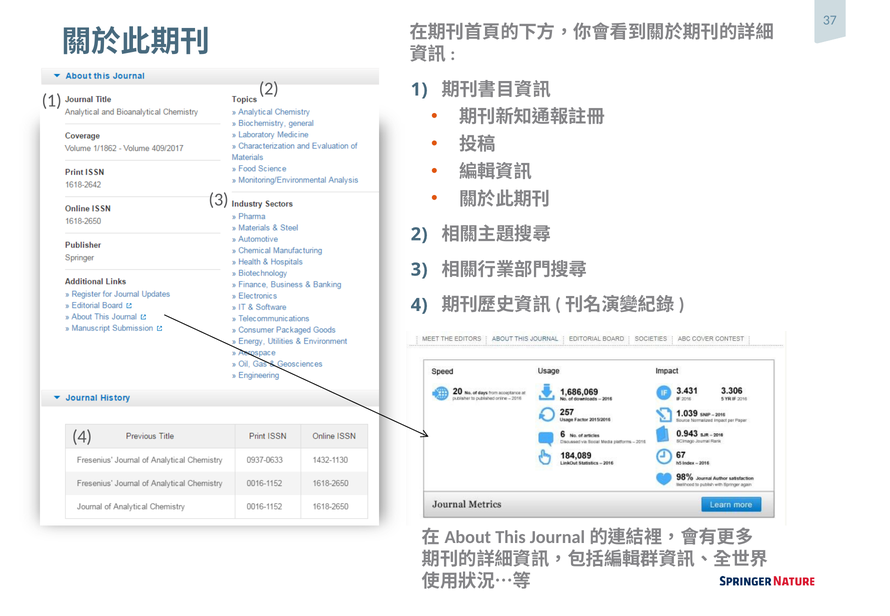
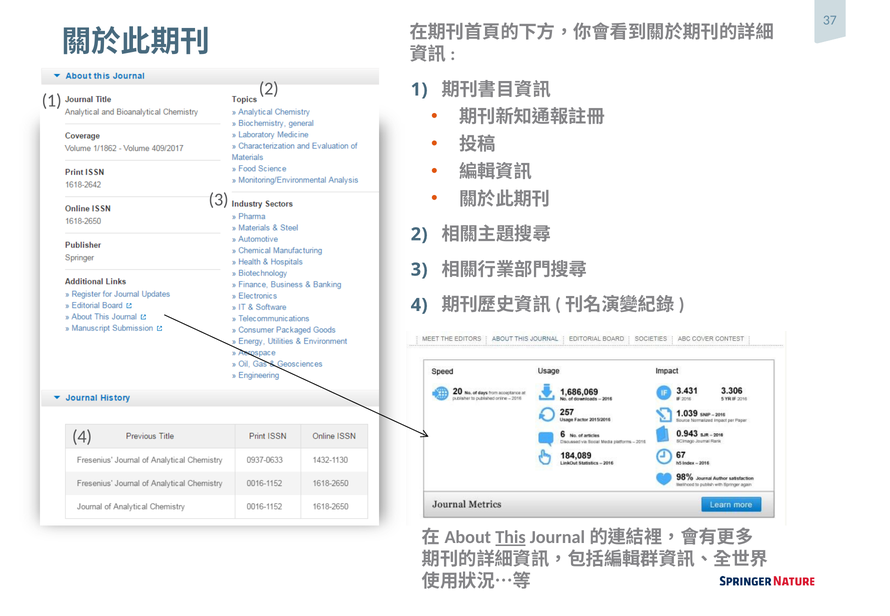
This underline: none -> present (510, 538)
